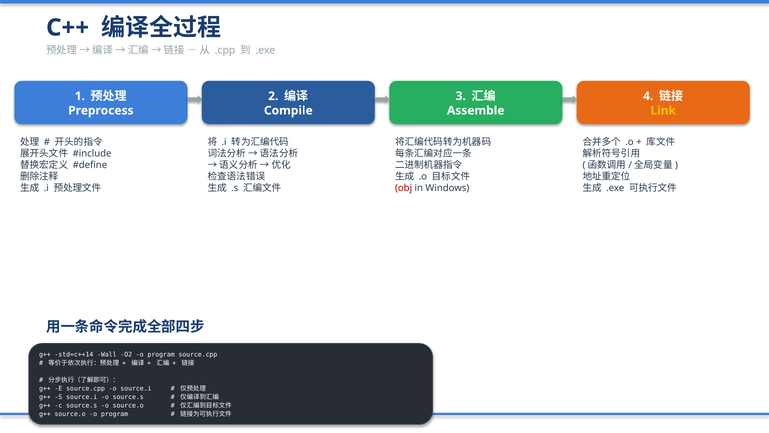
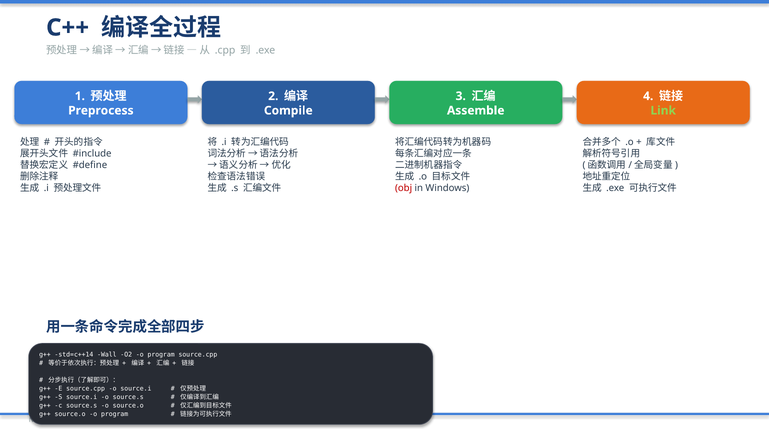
Link colour: yellow -> light green (663, 110)
